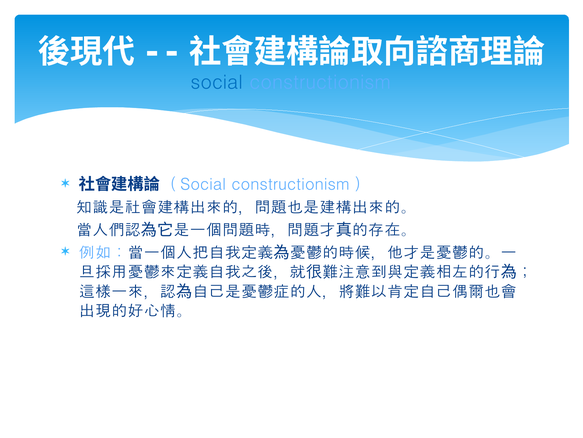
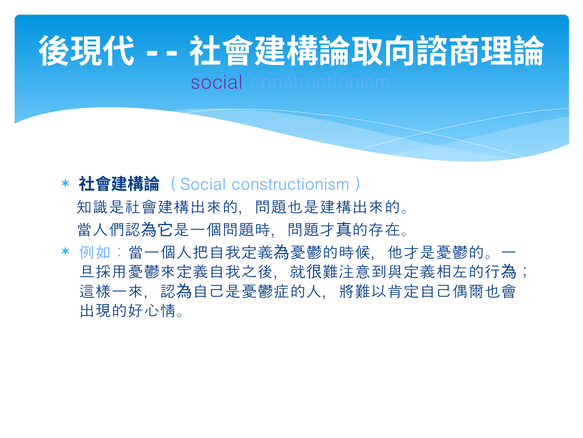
social colour: blue -> purple (217, 82)
